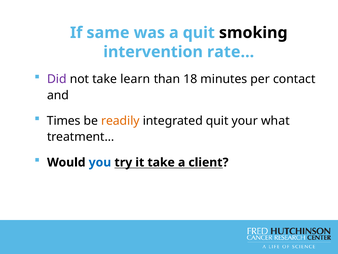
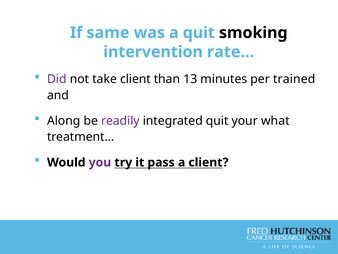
take learn: learn -> client (135, 79)
18: 18 -> 13 (190, 79)
contact: contact -> trained (294, 79)
Times: Times -> Along (64, 121)
readily colour: orange -> purple (120, 121)
you colour: blue -> purple (100, 162)
it take: take -> pass (161, 162)
